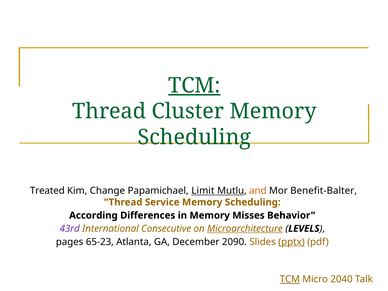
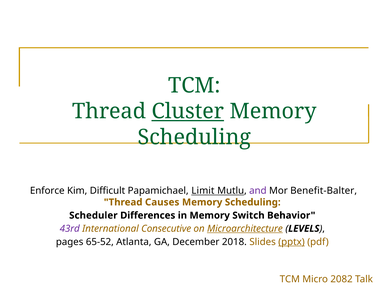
TCM underline: present -> none (194, 85)
Cluster underline: none -> present (188, 111)
Treated: Treated -> Enforce (47, 191)
Change: Change -> Difficult (107, 191)
and colour: orange -> purple (258, 191)
Service: Service -> Causes (162, 202)
According: According -> Scheduler (93, 215)
Misses: Misses -> Switch (248, 215)
65-23: 65-23 -> 65-52 (100, 242)
2090: 2090 -> 2018 (234, 242)
TCM underline: present -> none (290, 279)
2040: 2040 -> 2082 (342, 279)
